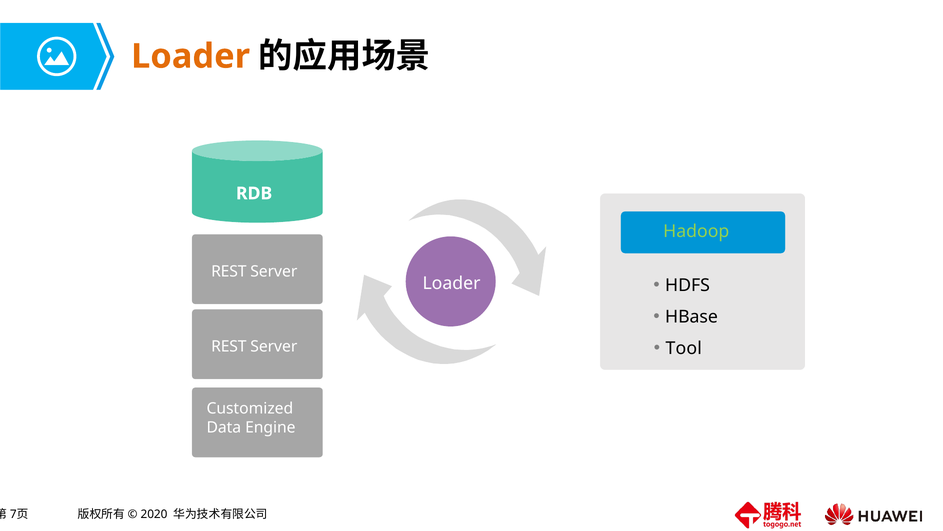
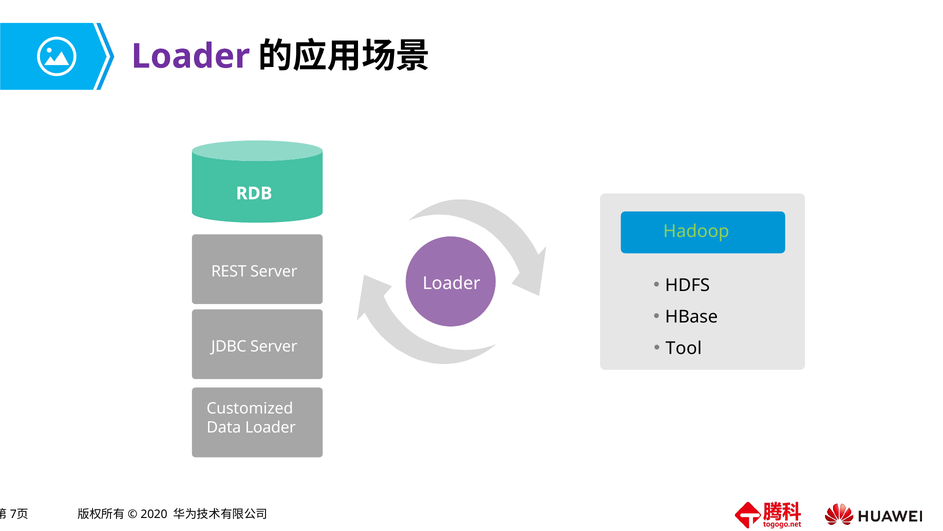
Loader colour: orange -> purple (191, 56)
REST: REST -> JDBC (229, 346)
Data Engine: Engine -> Loader (270, 427)
